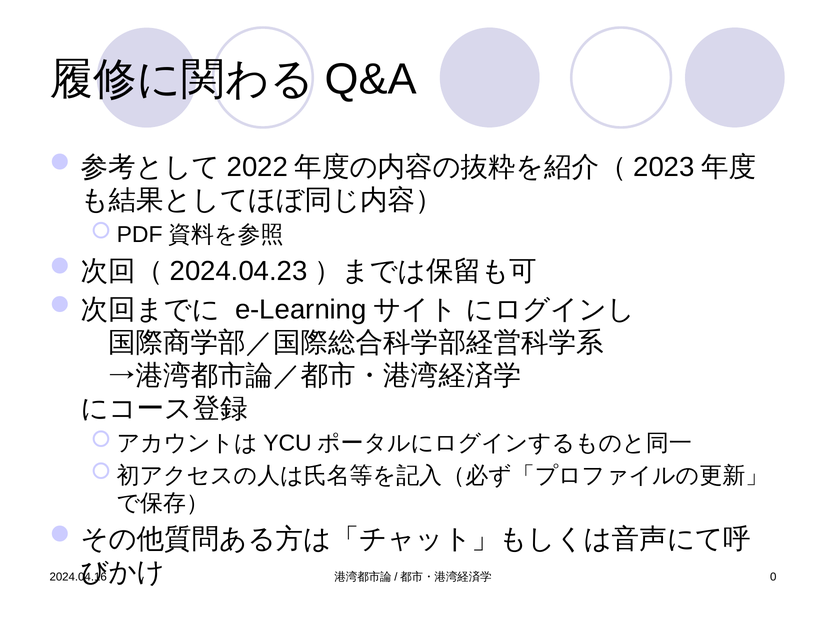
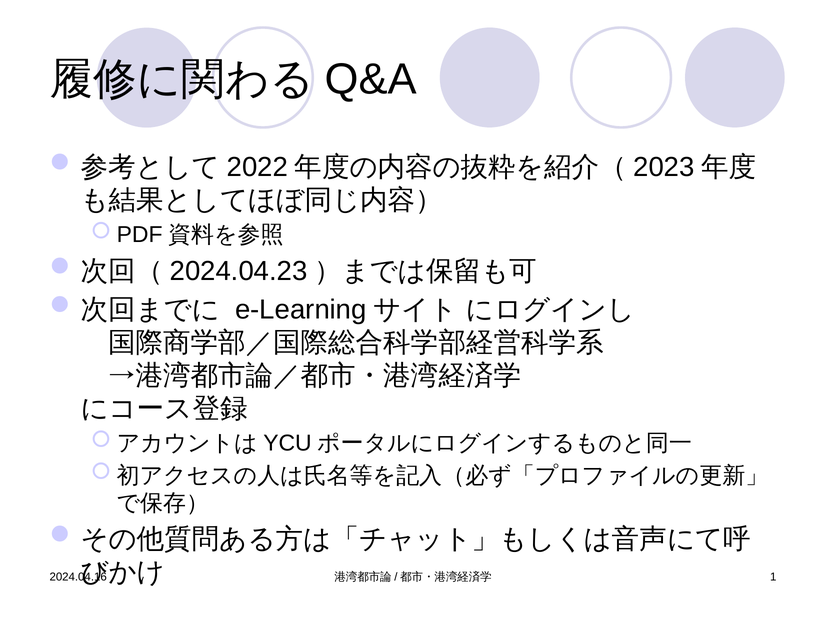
0: 0 -> 1 (773, 576)
